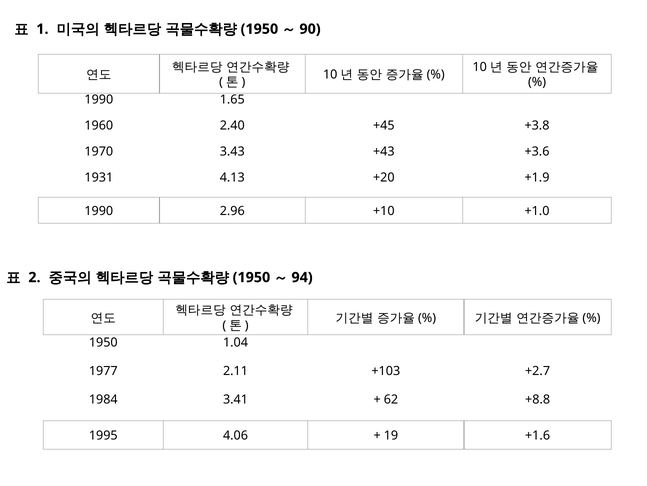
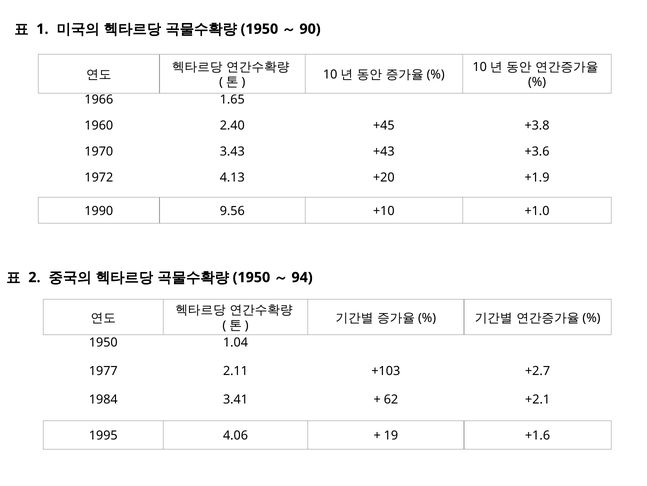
1990: 1990 -> 1966 (99, 99)
1931: 1931 -> 1972 (99, 177)
2.96: 2.96 -> 9.56 (232, 211)
+8.8: +8.8 -> +2.1 (538, 399)
